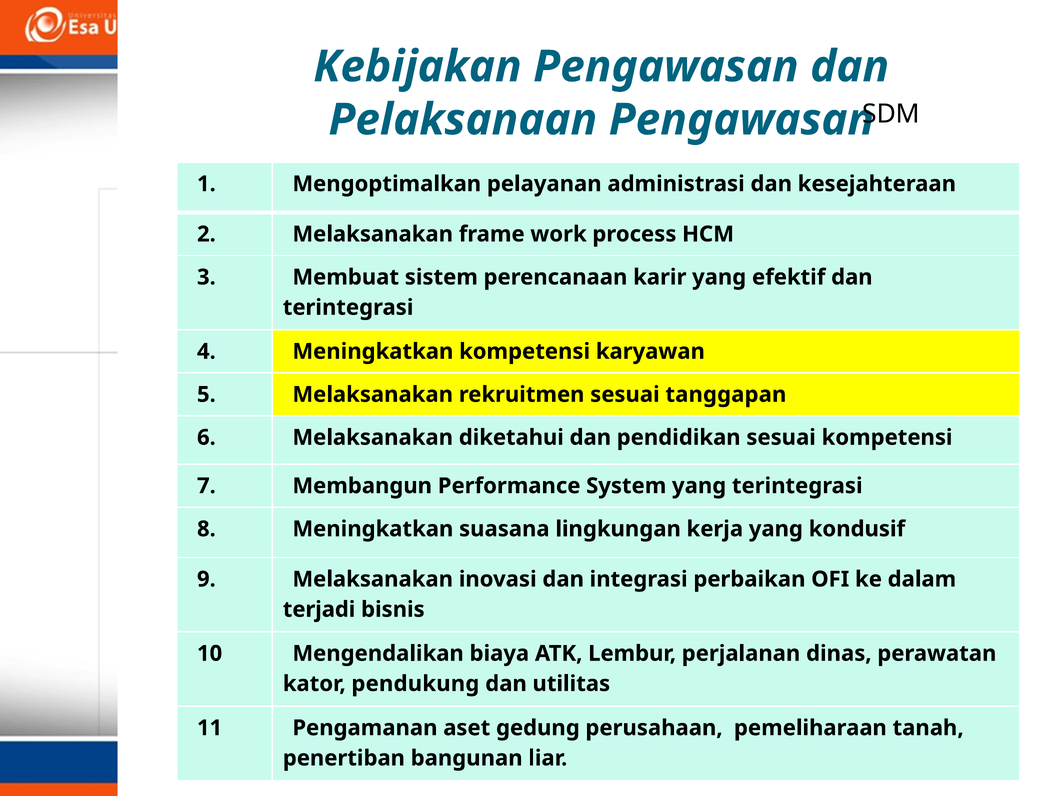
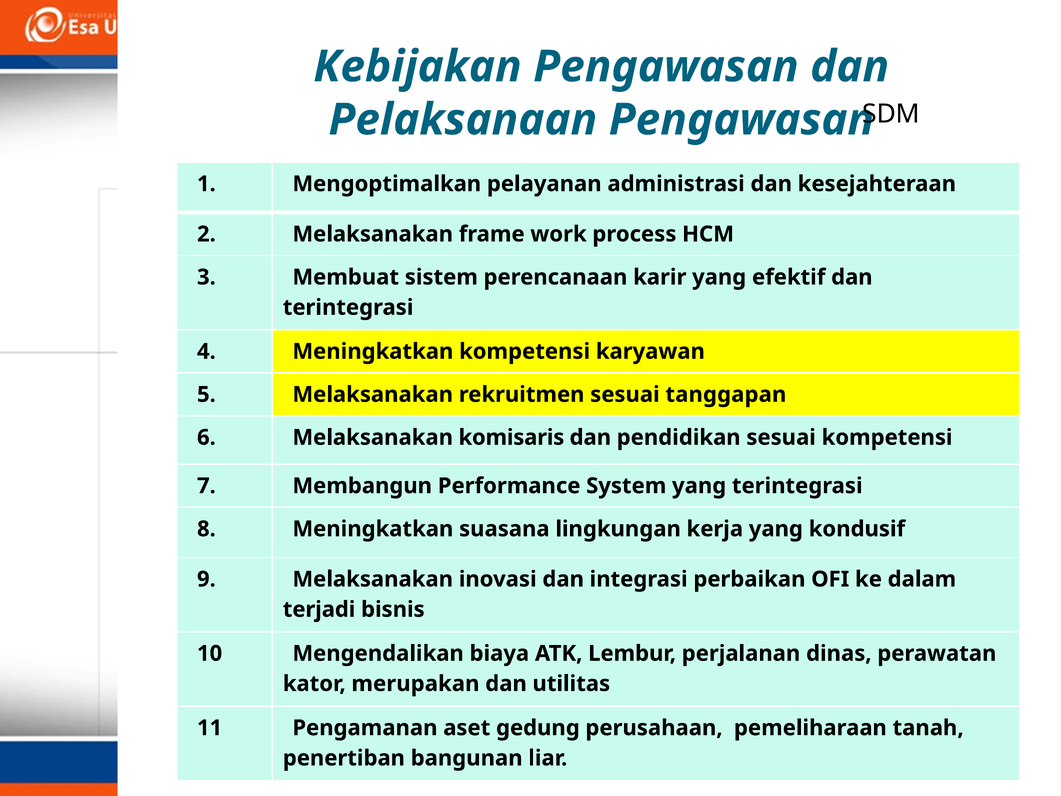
diketahui: diketahui -> komisaris (511, 437)
pendukung: pendukung -> merupakan (415, 684)
